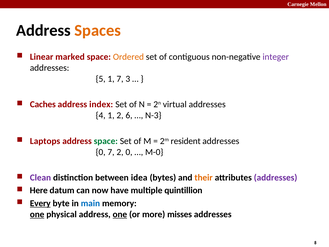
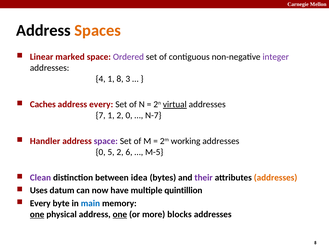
Ordered colour: orange -> purple (128, 57)
5: 5 -> 4 (101, 79)
1 7: 7 -> 8 (120, 79)
address index: index -> every (101, 104)
virtual underline: none -> present (175, 104)
4: 4 -> 7 (101, 115)
2 6: 6 -> 0 (129, 115)
N-3: N-3 -> N-7 (153, 115)
Laptops: Laptops -> Handler (45, 141)
space colour: green -> purple (106, 141)
resident: resident -> working (186, 141)
0 7: 7 -> 5 (111, 152)
2 0: 0 -> 6 (129, 152)
M-0: M-0 -> M-5 (154, 152)
their colour: orange -> purple (204, 177)
addresses colour: purple -> orange (276, 177)
Here: Here -> Uses (39, 190)
Every underline: present -> none (40, 203)
misses: misses -> blocks (179, 214)
